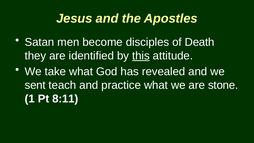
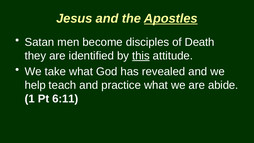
Apostles underline: none -> present (171, 19)
sent: sent -> help (35, 85)
stone: stone -> abide (223, 85)
8:11: 8:11 -> 6:11 (65, 99)
